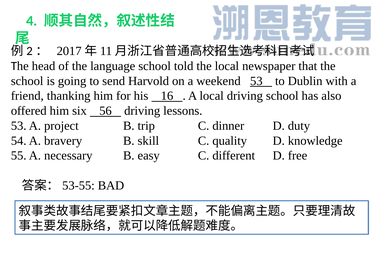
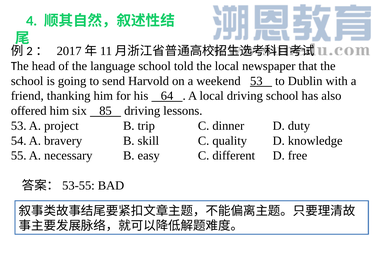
16: 16 -> 64 (167, 96)
56: 56 -> 85 (105, 111)
